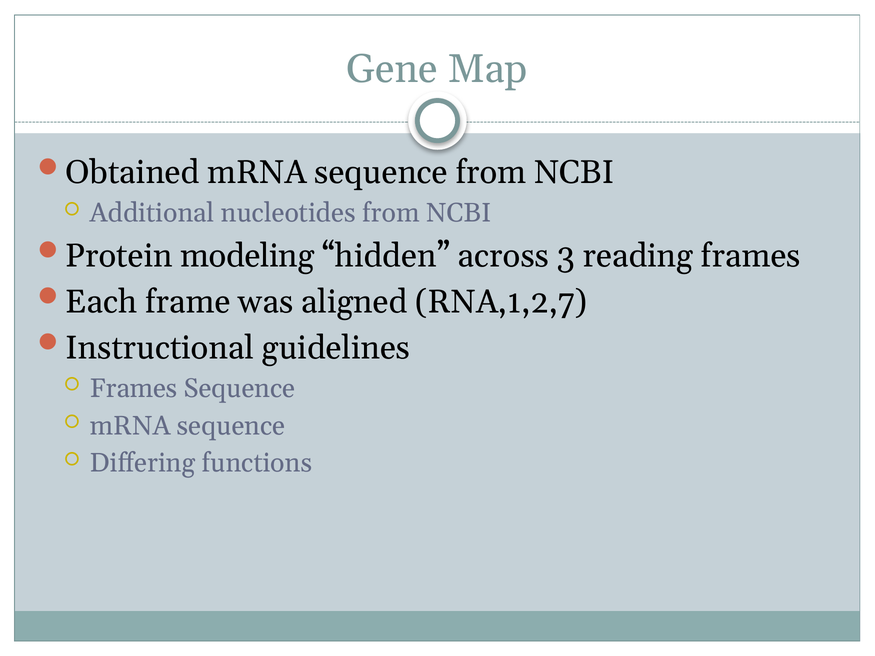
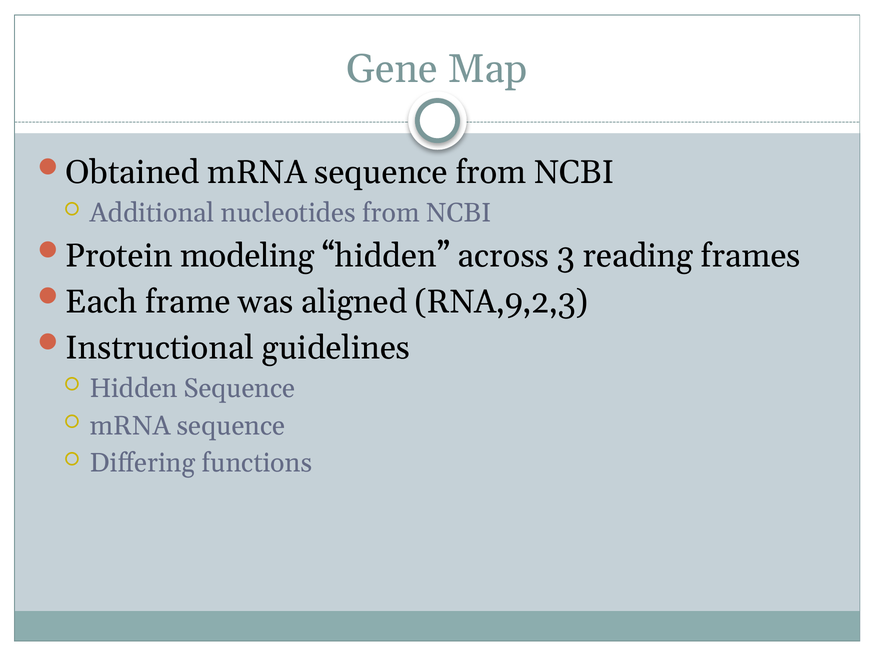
RNA,1,2,7: RNA,1,2,7 -> RNA,9,2,3 (501, 302)
Frames: Frames -> Hidden (134, 388)
